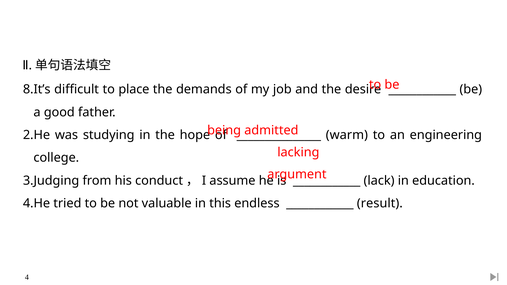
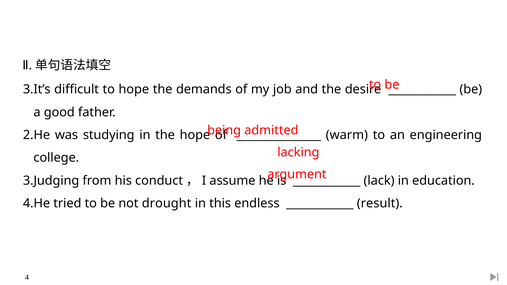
8.It’s: 8.It’s -> 3.It’s (37, 89)
to place: place -> hope (134, 89)
valuable: valuable -> drought (167, 204)
